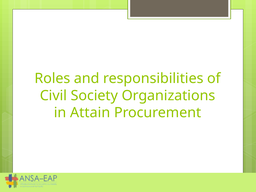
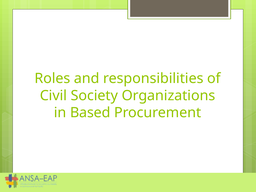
Attain: Attain -> Based (90, 113)
